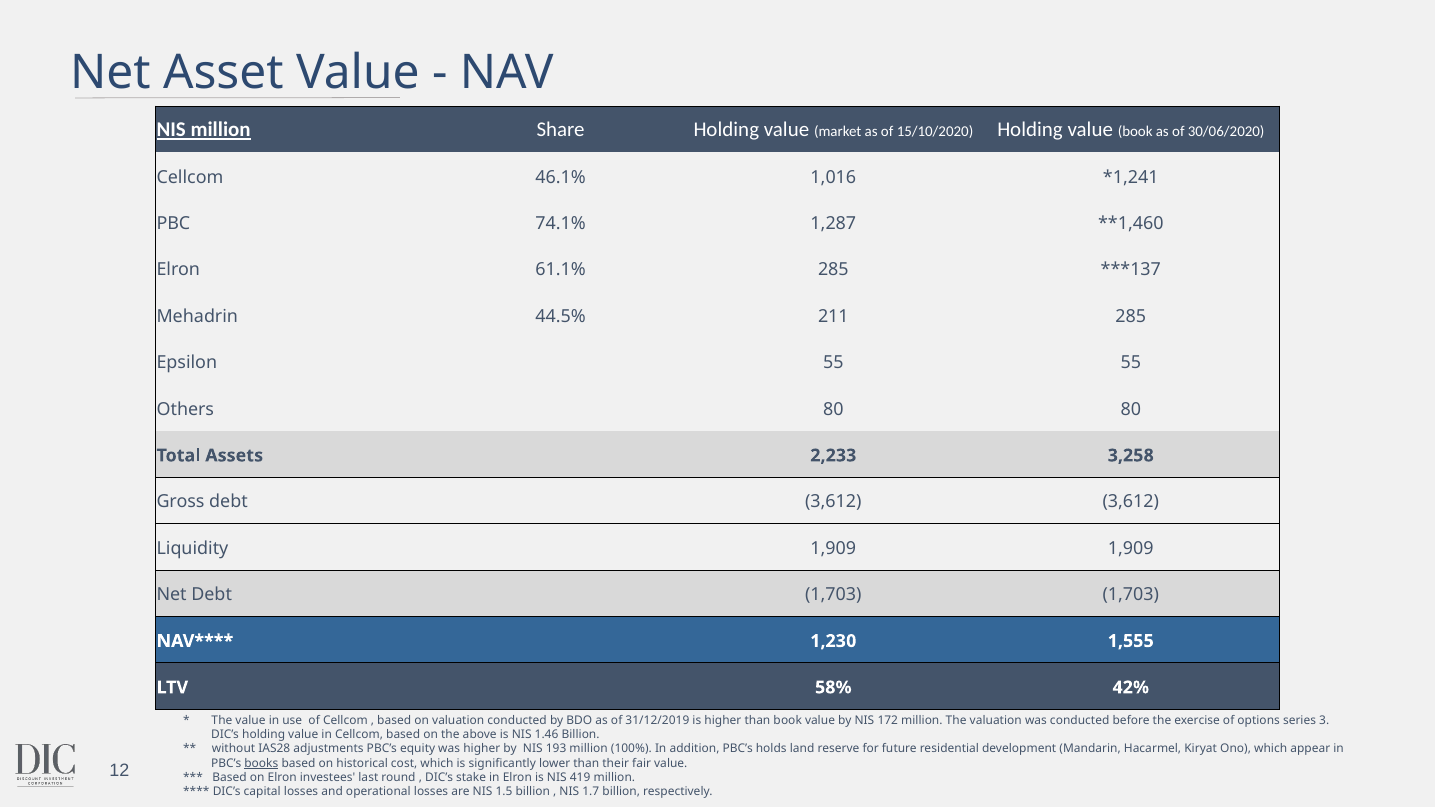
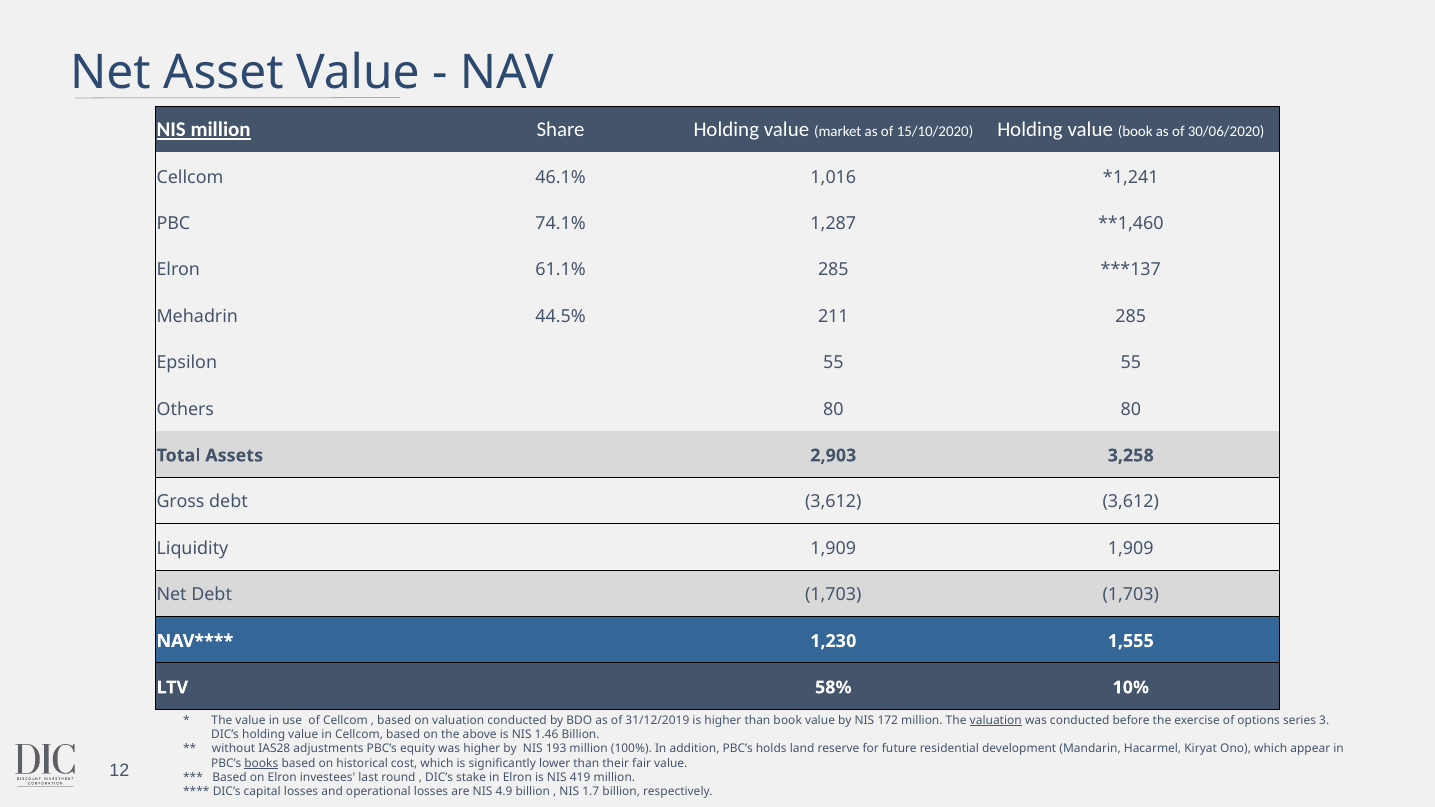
2,233: 2,233 -> 2,903 (833, 456)
42%: 42% -> 10% (1131, 688)
valuation underline: none -> present (996, 721)
1.5: 1.5 -> 4.9 (504, 792)
